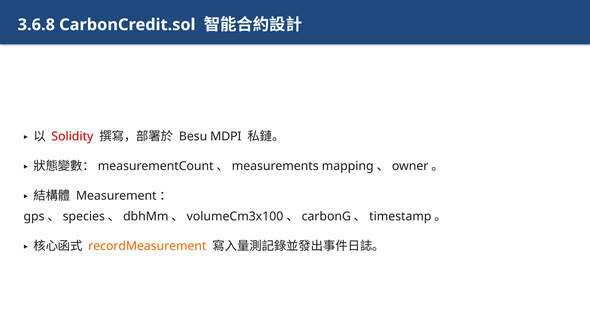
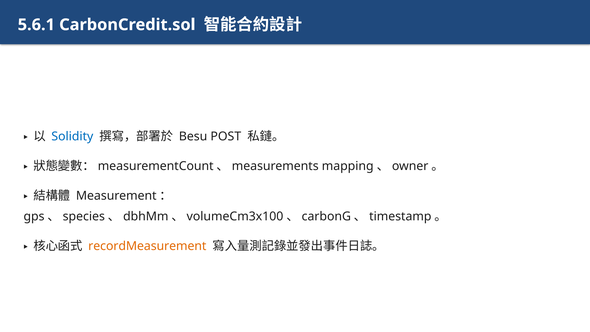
3.6.8: 3.6.8 -> 5.6.1 (36, 25)
Solidity colour: red -> blue (72, 136)
MDPI: MDPI -> POST (226, 136)
